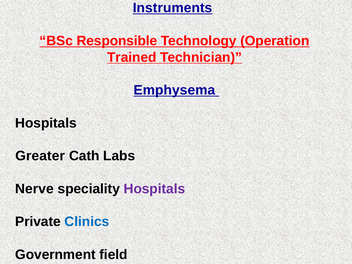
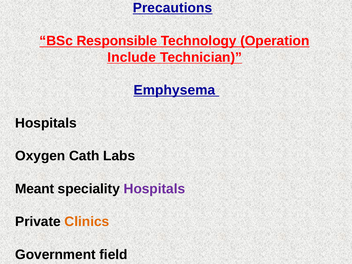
Instruments: Instruments -> Precautions (173, 8)
Trained: Trained -> Include (132, 57)
Greater: Greater -> Oxygen (40, 156)
Nerve: Nerve -> Meant (35, 189)
Clinics colour: blue -> orange (87, 222)
